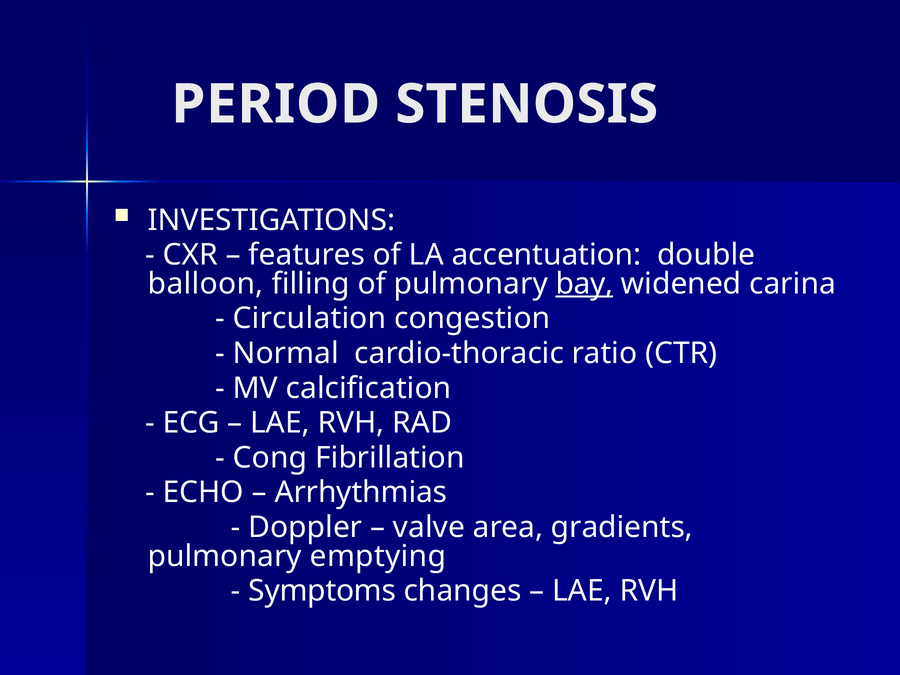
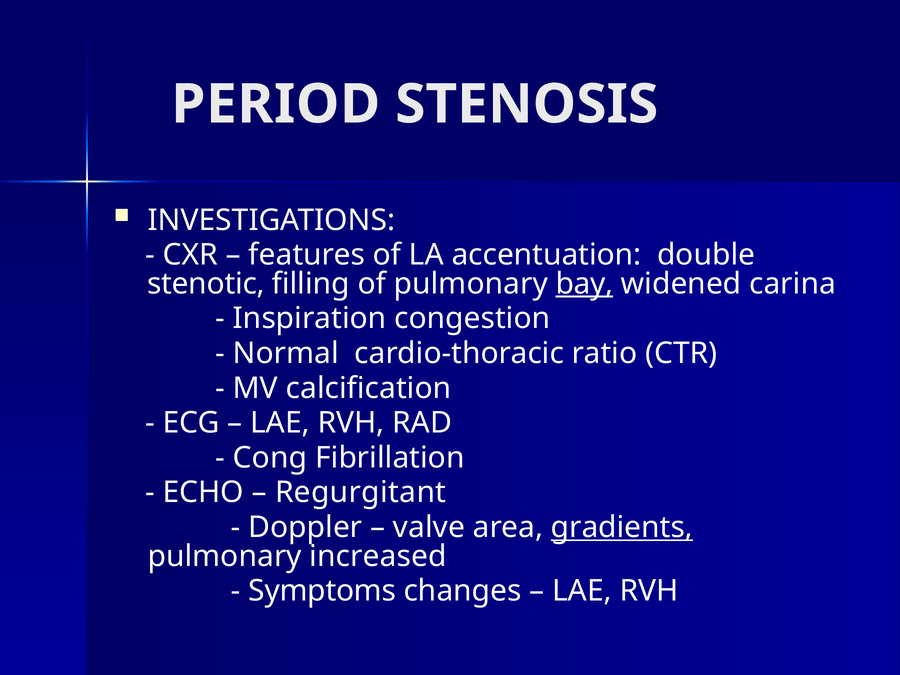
balloon: balloon -> stenotic (206, 284)
Circulation: Circulation -> Inspiration (310, 319)
Arrhythmias: Arrhythmias -> Regurgitant (361, 493)
gradients underline: none -> present (622, 527)
emptying: emptying -> increased (378, 556)
